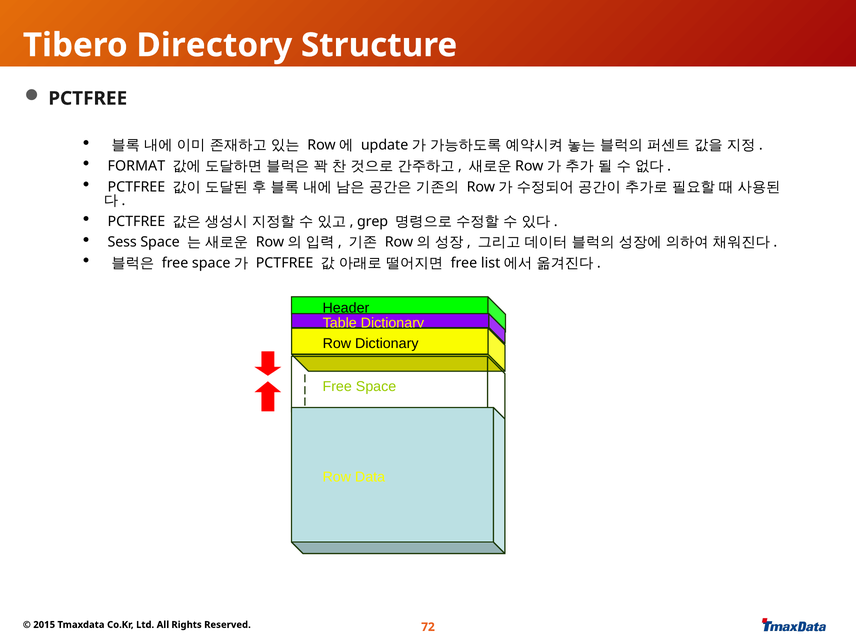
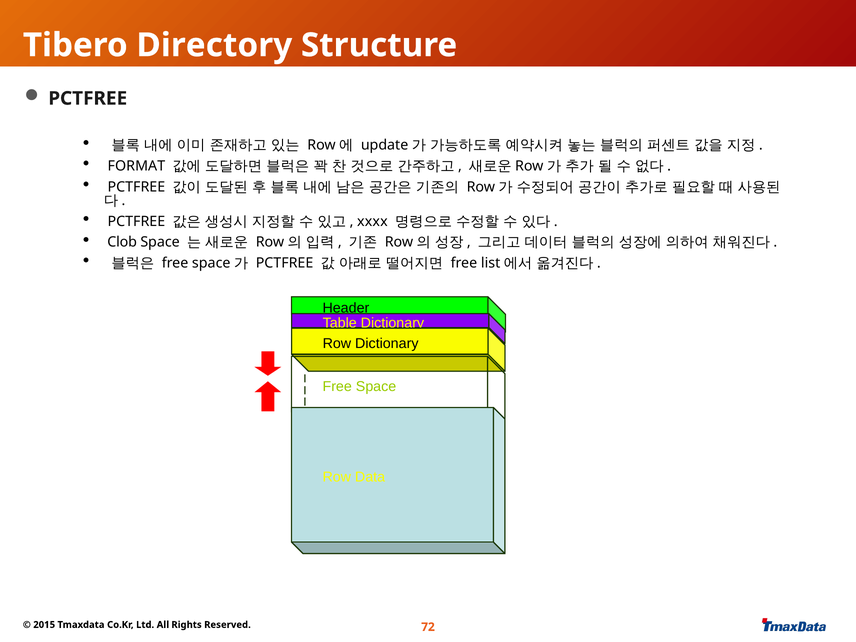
grep: grep -> xxxx (372, 221)
Sess: Sess -> Clob (122, 242)
